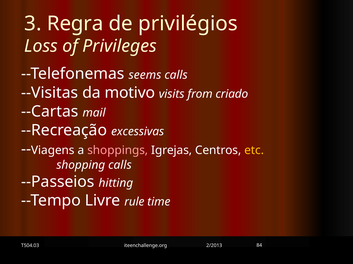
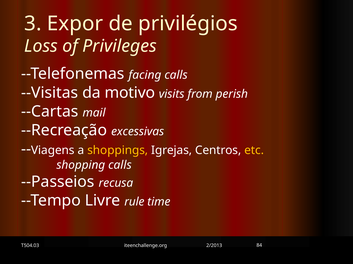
Regra: Regra -> Expor (75, 24)
seems: seems -> facing (145, 75)
criado: criado -> perish (232, 94)
shoppings colour: pink -> yellow (118, 151)
hitting: hitting -> recusa (116, 184)
